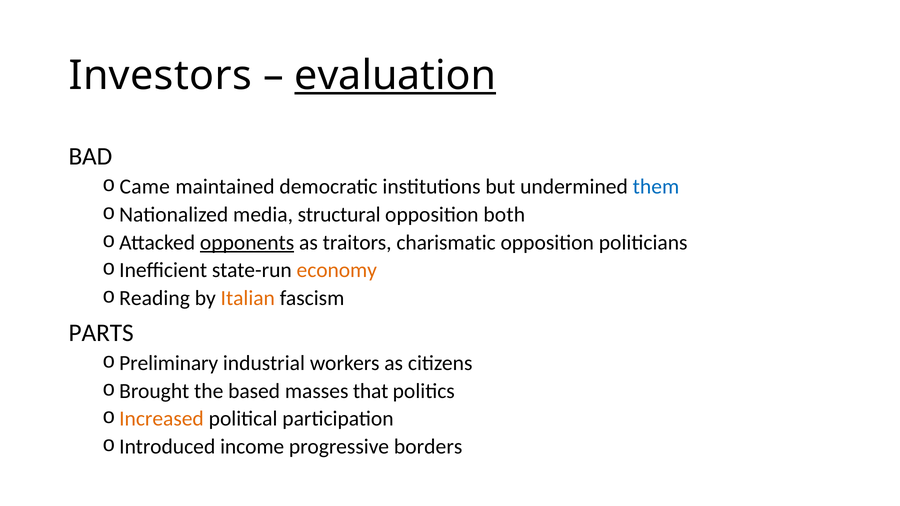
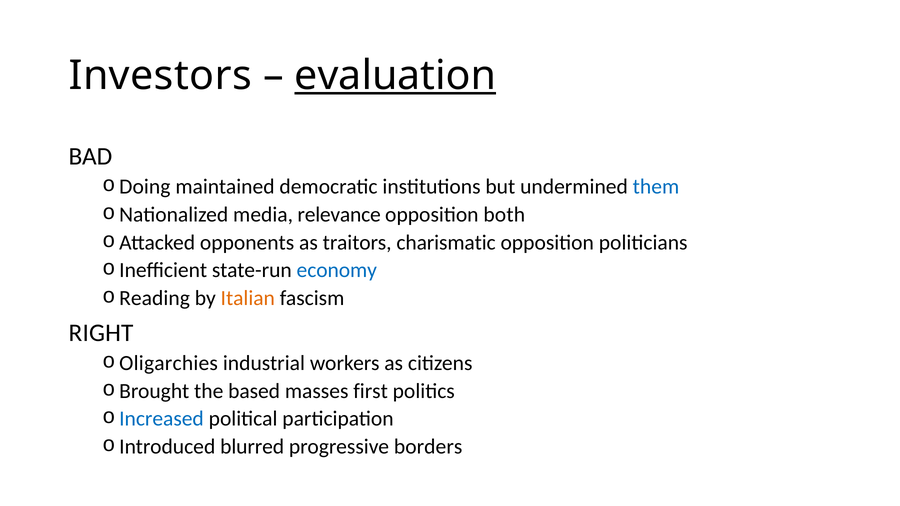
Came: Came -> Doing (145, 187)
structural: structural -> relevance (339, 215)
opponents underline: present -> none (247, 243)
economy colour: orange -> blue (337, 270)
PARTS: PARTS -> RIGHT (101, 333)
Preliminary: Preliminary -> Oligarchies (169, 363)
that: that -> first (371, 391)
Increased colour: orange -> blue (162, 419)
income: income -> blurred (252, 447)
